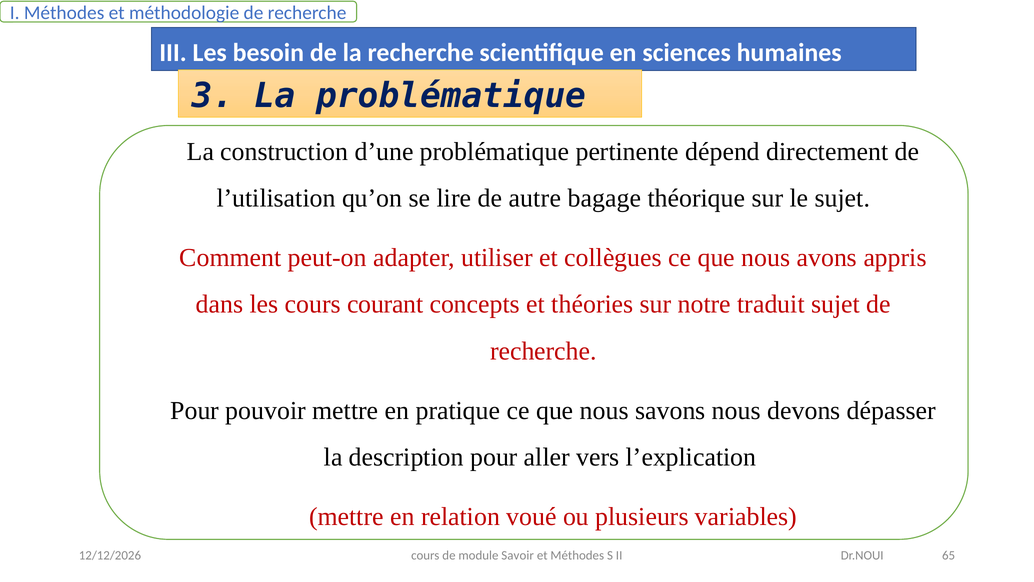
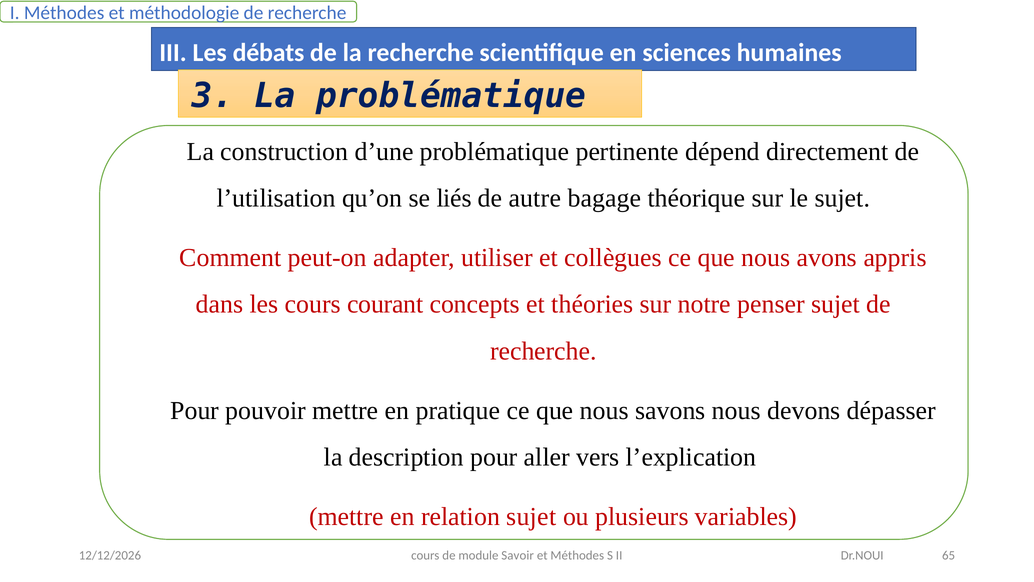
besoin: besoin -> débats (268, 53)
lire: lire -> liés (454, 198)
traduit: traduit -> penser (771, 304)
relation voué: voué -> sujet (531, 516)
